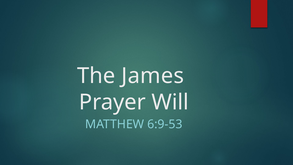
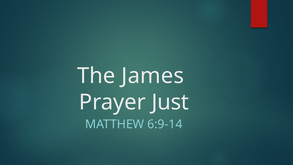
Will: Will -> Just (170, 102)
6:9-53: 6:9-53 -> 6:9-14 (165, 124)
